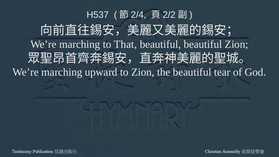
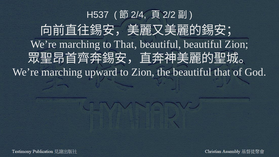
beautiful tear: tear -> that (222, 72)
